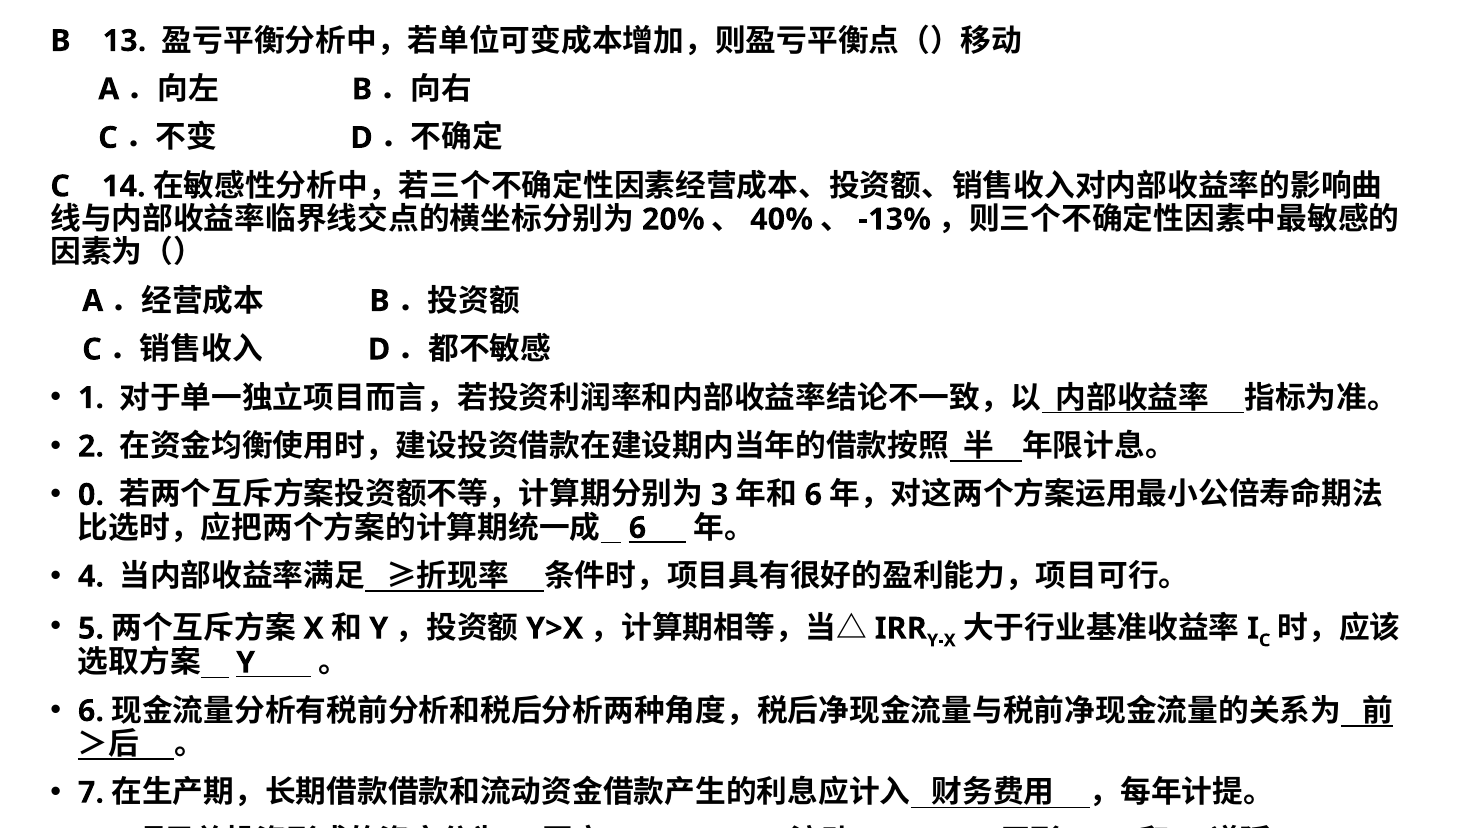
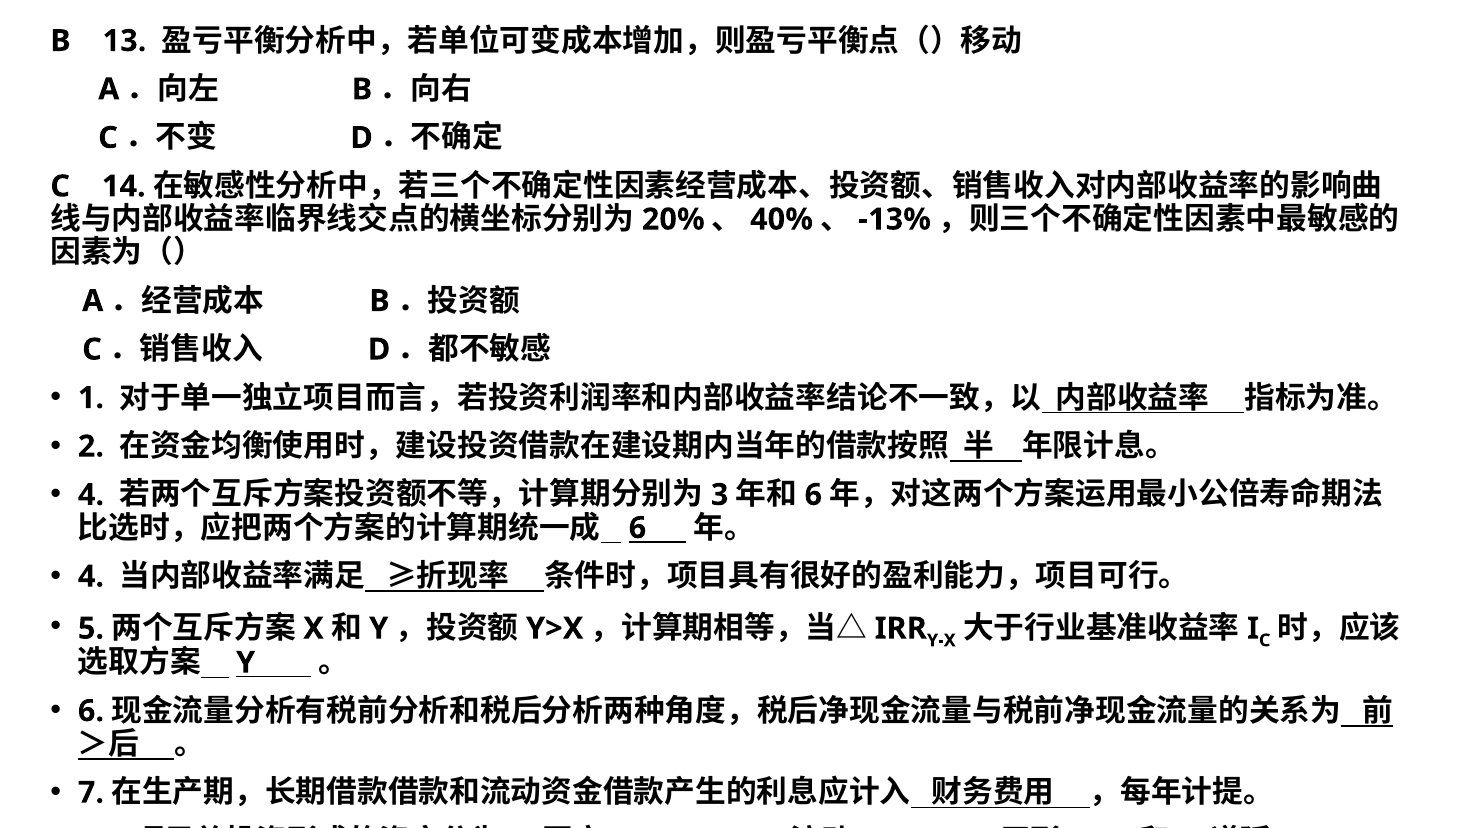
0: 0 -> 4 (91, 495)
